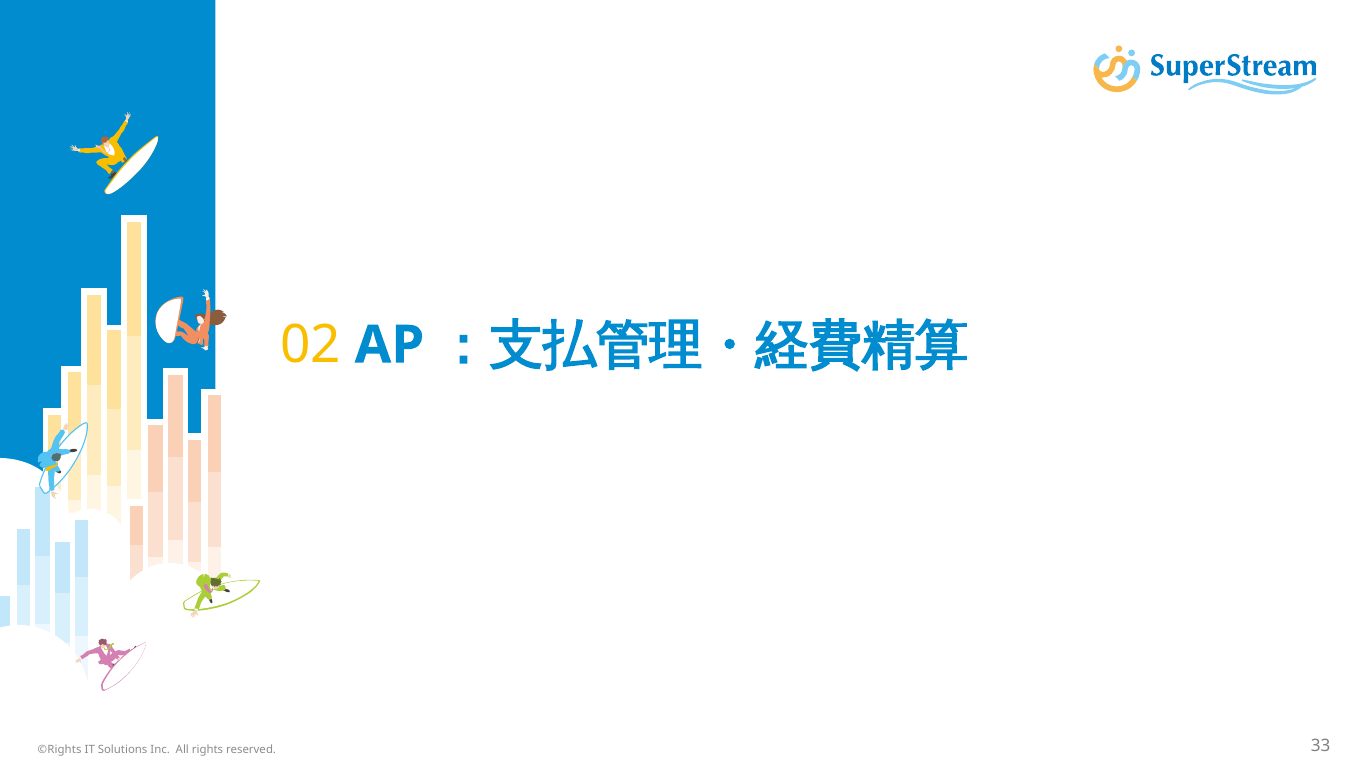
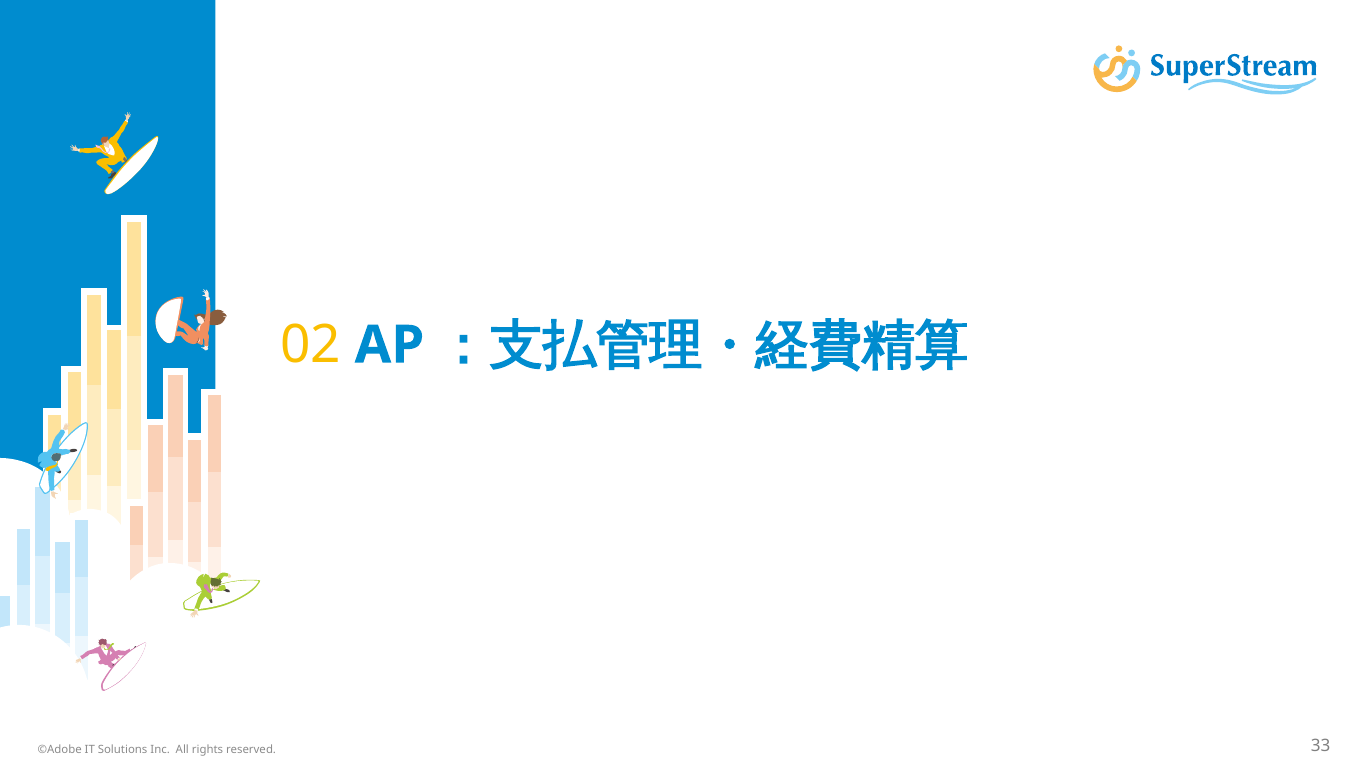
©Rights: ©Rights -> ©Adobe (60, 750)
